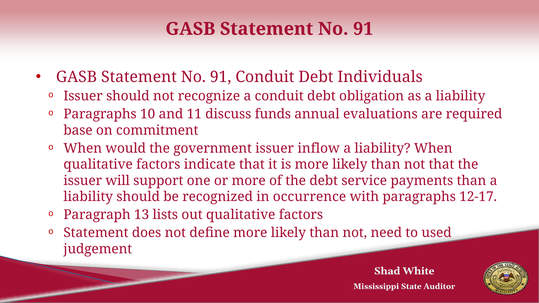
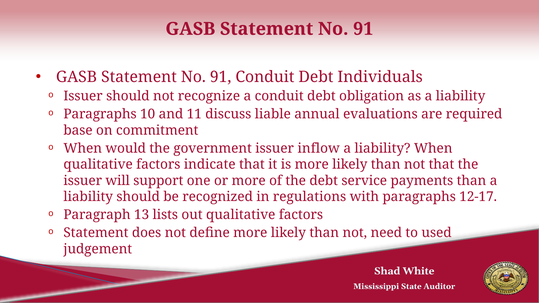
funds: funds -> liable (273, 114)
occurrence: occurrence -> regulations (310, 197)
